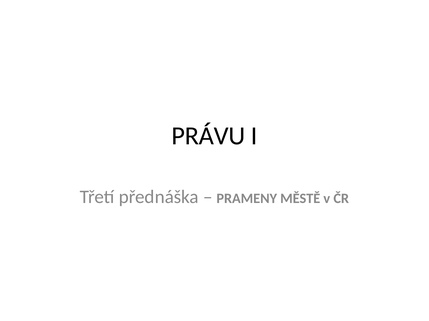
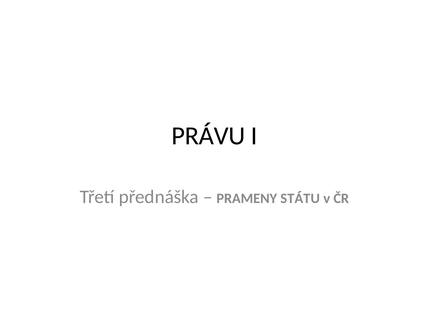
MĚSTĚ: MĚSTĚ -> STÁTU (300, 199)
